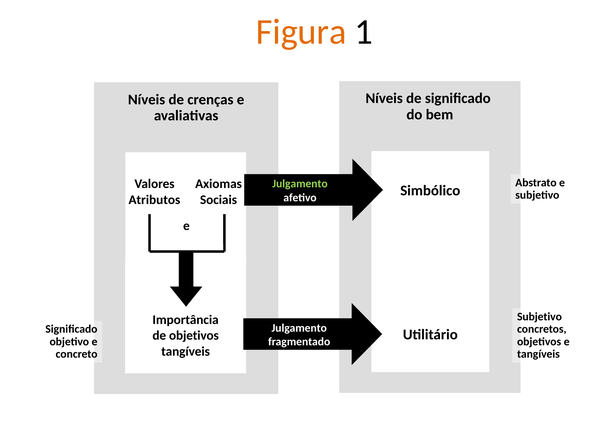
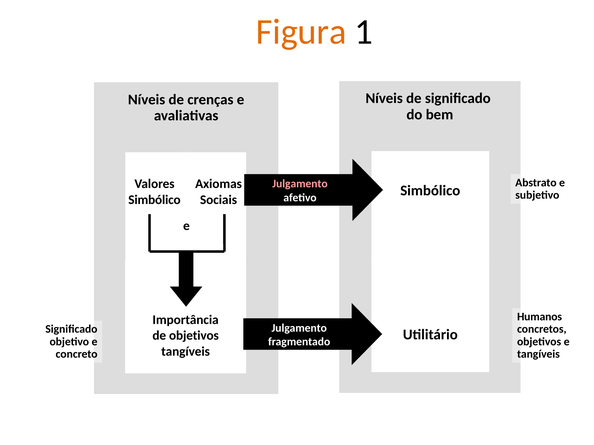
Julgamento colour: light green -> pink (300, 184)
Atributos: Atributos -> Simbólico (154, 200)
Subjetivo: Subjetivo -> Humanos (540, 317)
